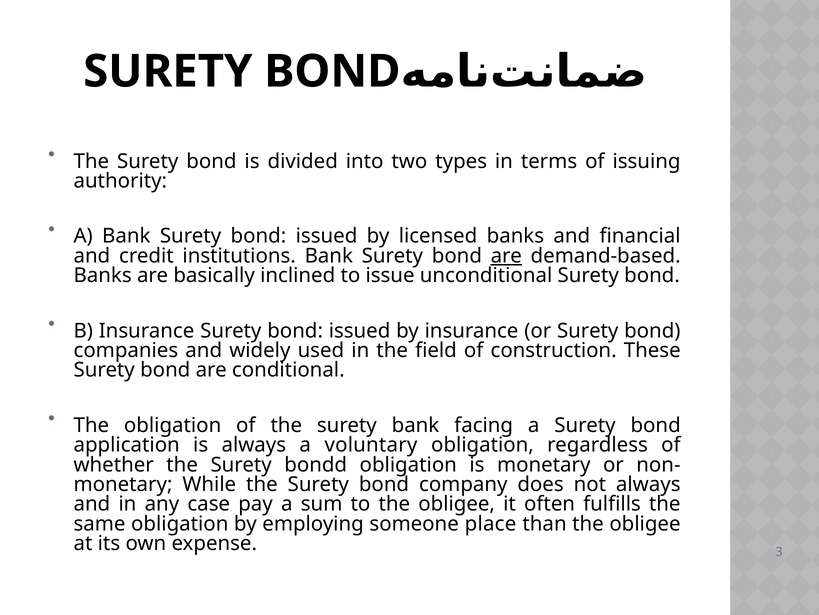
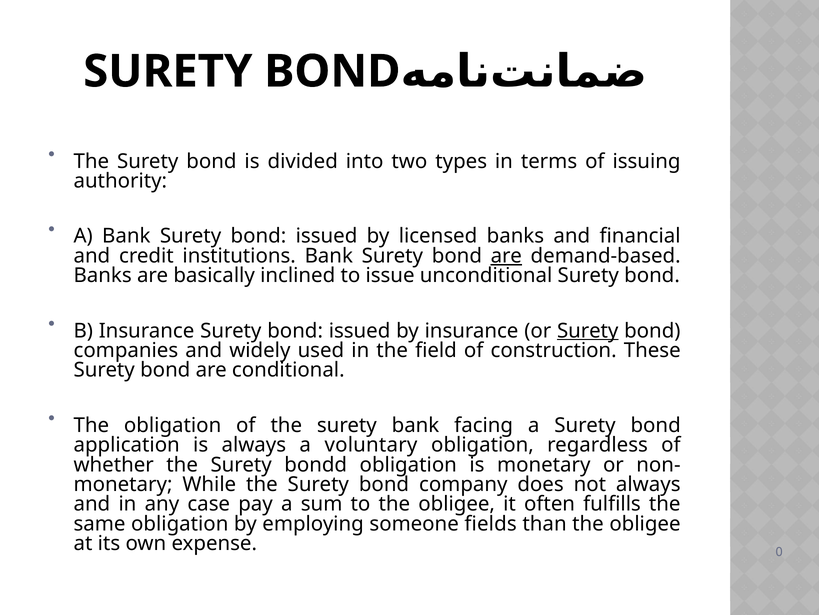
Surety underline: none -> present (588, 330)
place: place -> fields (491, 523)
3: 3 -> 0 (779, 552)
